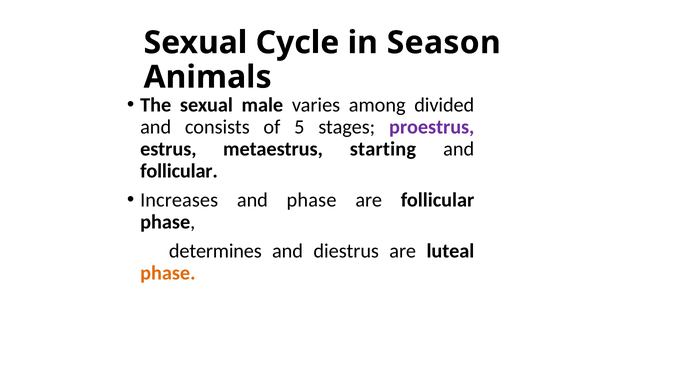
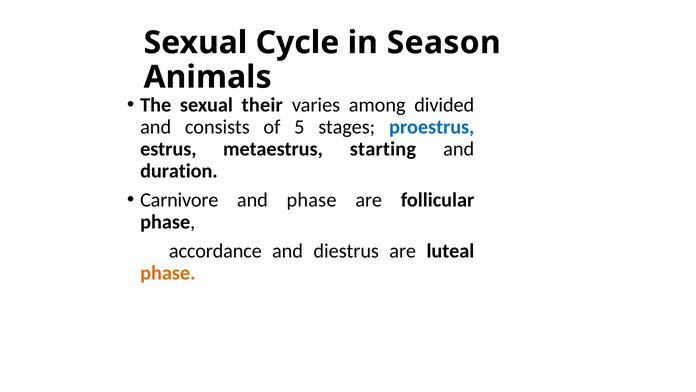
male: male -> their (262, 105)
proestrus colour: purple -> blue (432, 127)
follicular: follicular -> duration (179, 171)
Increases: Increases -> Carnivore (179, 200)
determines: determines -> accordance (215, 251)
